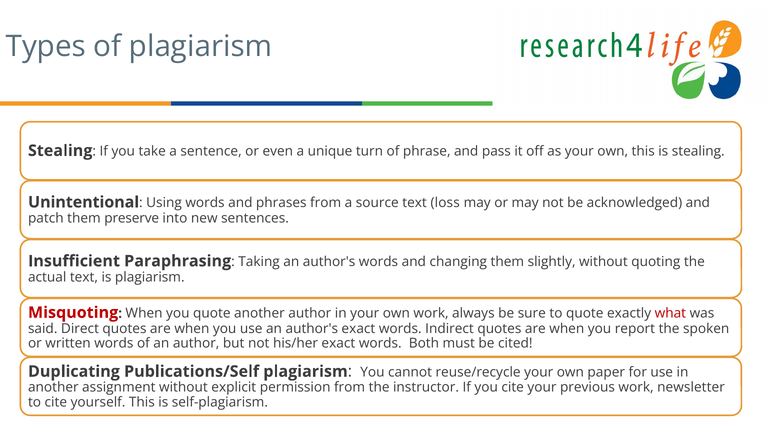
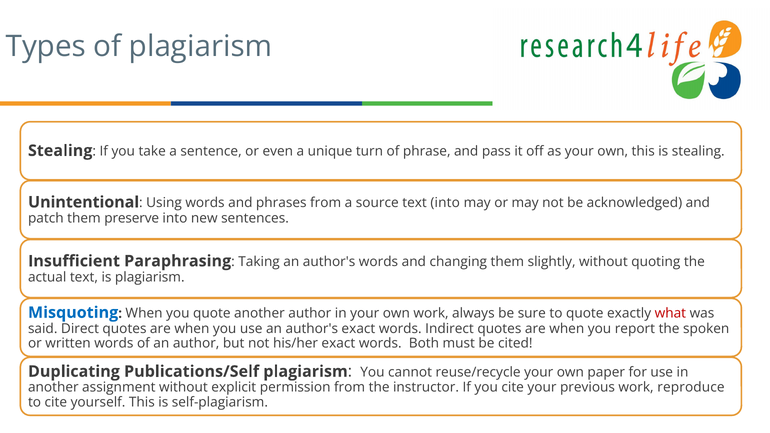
text loss: loss -> into (445, 203)
Misquoting colour: red -> blue (73, 313)
newsletter: newsletter -> reproduce (691, 388)
